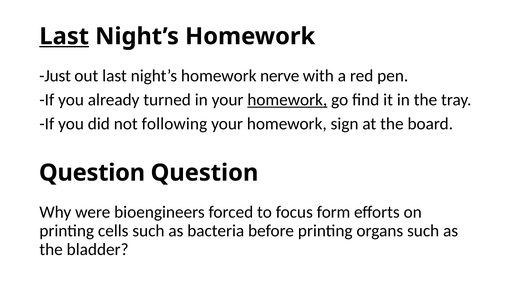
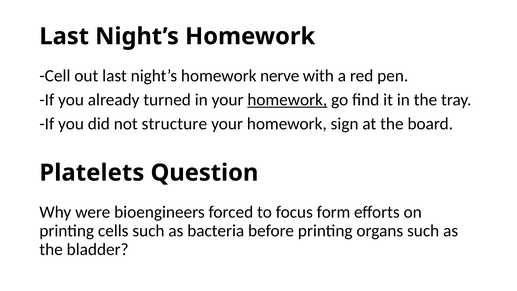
Last underline: present -> none (64, 36)
Just: Just -> Cell (55, 76)
following: following -> structure (174, 124)
Question: Question -> Platelets (92, 173)
